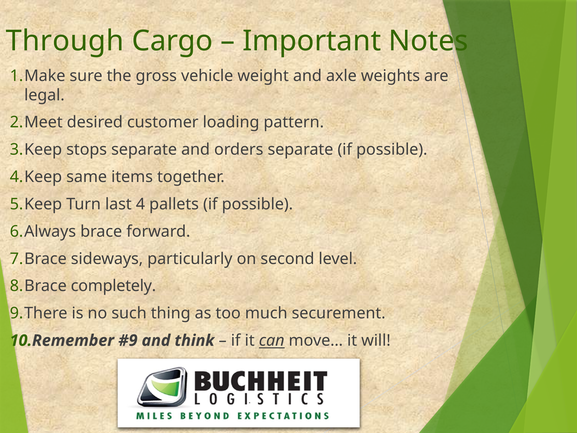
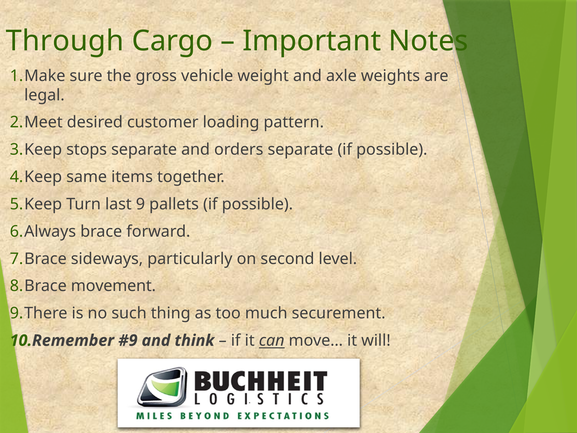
4: 4 -> 9 (140, 204)
completely: completely -> movement (113, 286)
